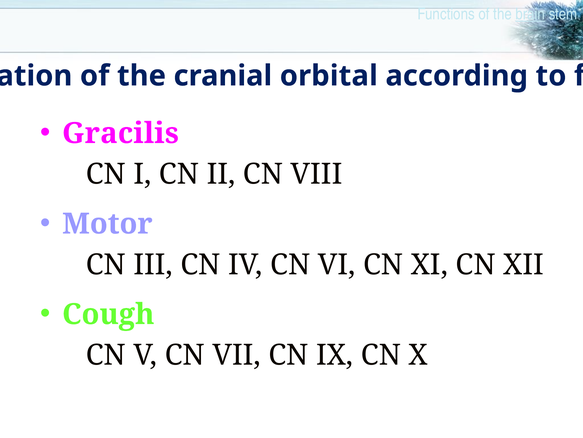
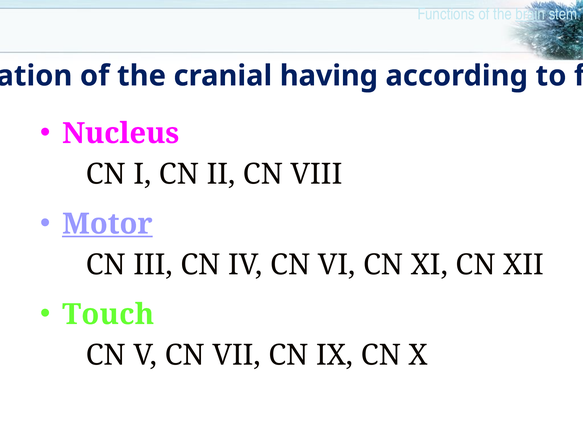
orbital: orbital -> having (329, 76)
Gracilis: Gracilis -> Nucleus (121, 133)
Motor underline: none -> present (107, 224)
Cough: Cough -> Touch (108, 314)
